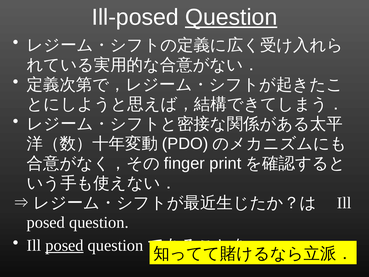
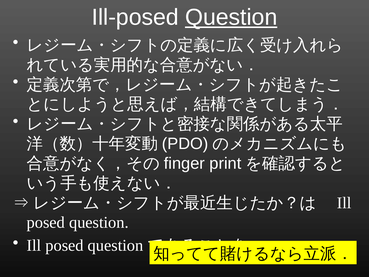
posed underline: present -> none (64, 245)
